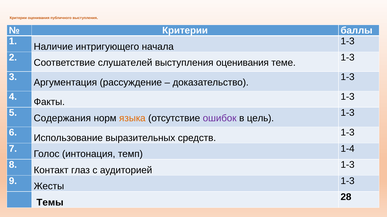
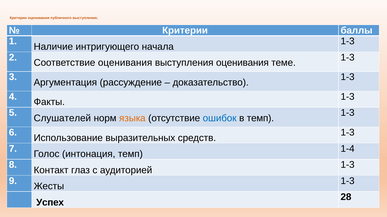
Соответствие слушателей: слушателей -> оценивания (125, 63)
Содержания: Содержания -> Слушателей (62, 119)
ошибок colour: purple -> blue (220, 119)
в цель: цель -> темп (260, 119)
Темы: Темы -> Успех (50, 203)
